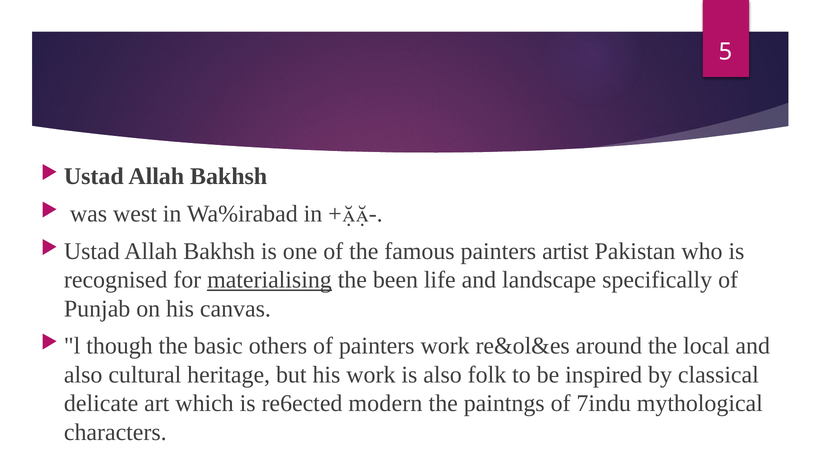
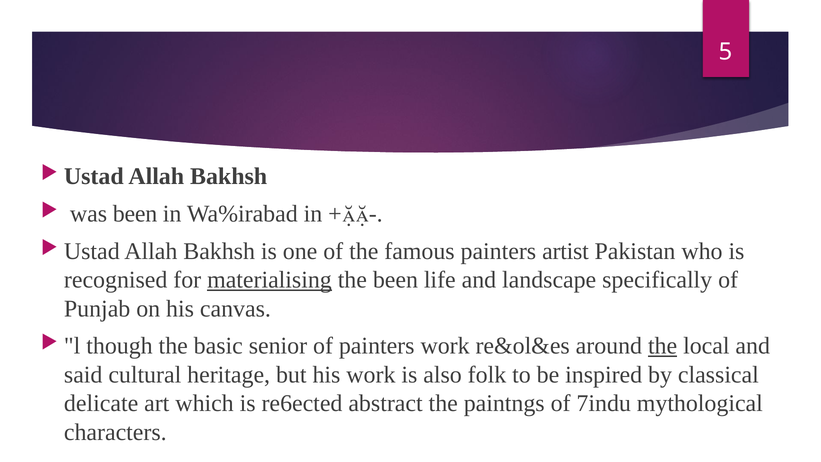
was west: west -> been (135, 214)
others: others -> senior (278, 346)
the underline: none -> present (663, 346)
also: also -> said (83, 375)
modern: modern -> abstract (386, 403)
